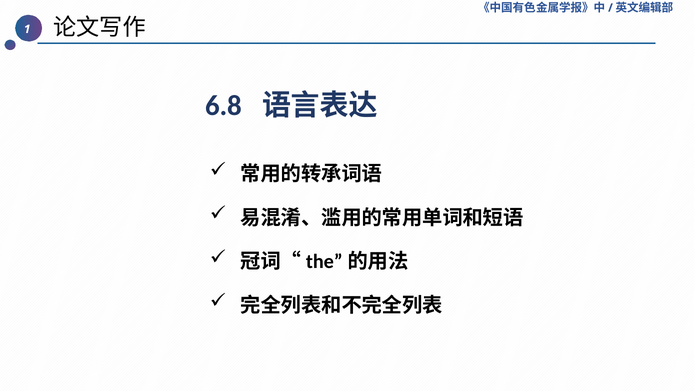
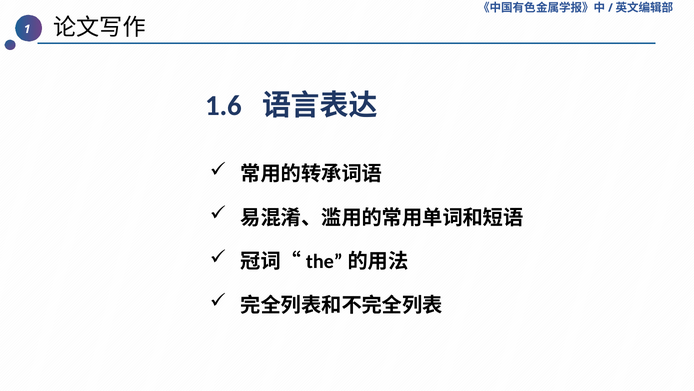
6.8: 6.8 -> 1.6 (224, 105)
